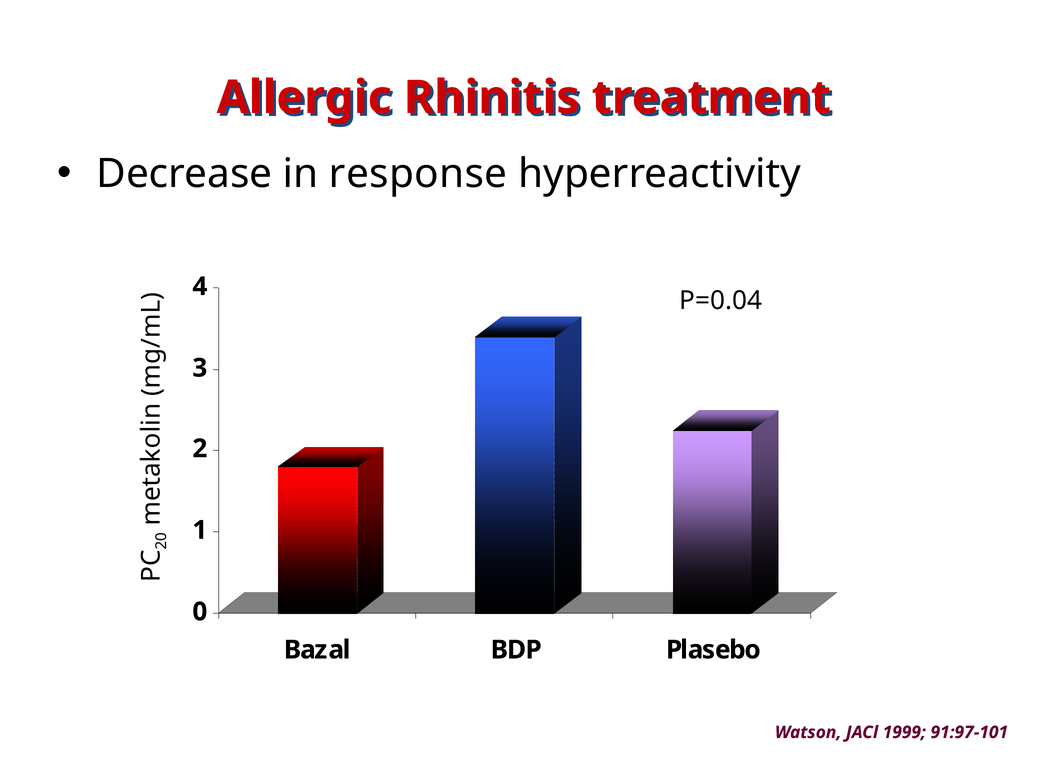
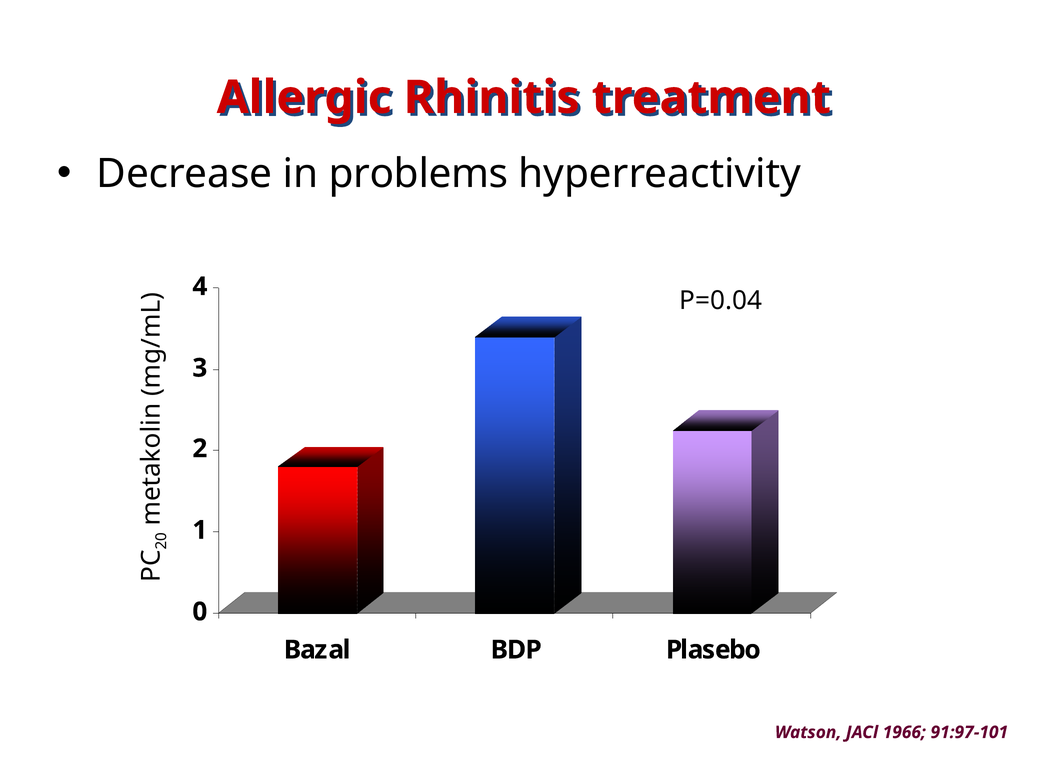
response: response -> problems (419, 174)
1999: 1999 -> 1966 (904, 732)
